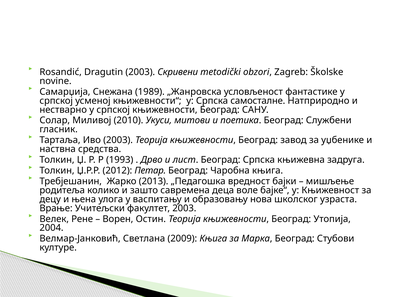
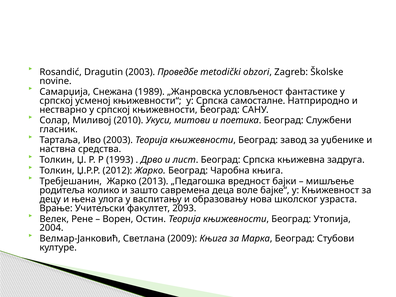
Скривени: Скривени -> Проведбе (178, 72)
2012 Петар: Петар -> Жарко (150, 171)
факултет 2003: 2003 -> 2093 (184, 208)
